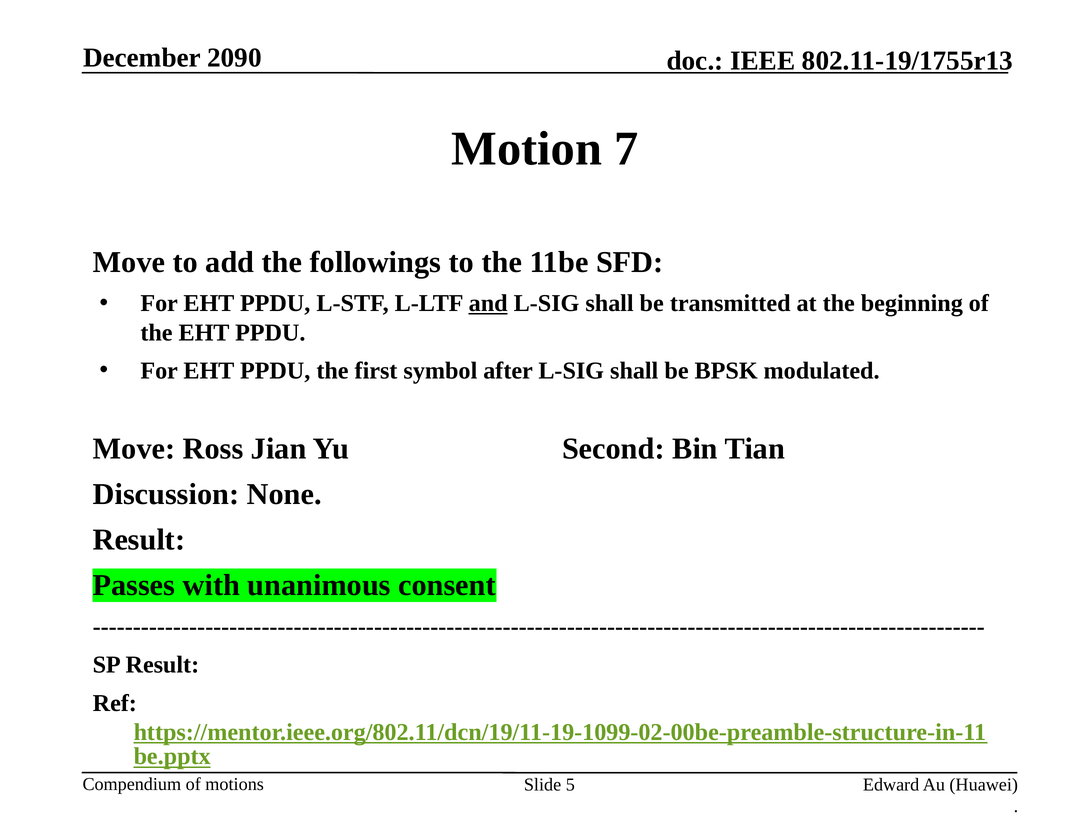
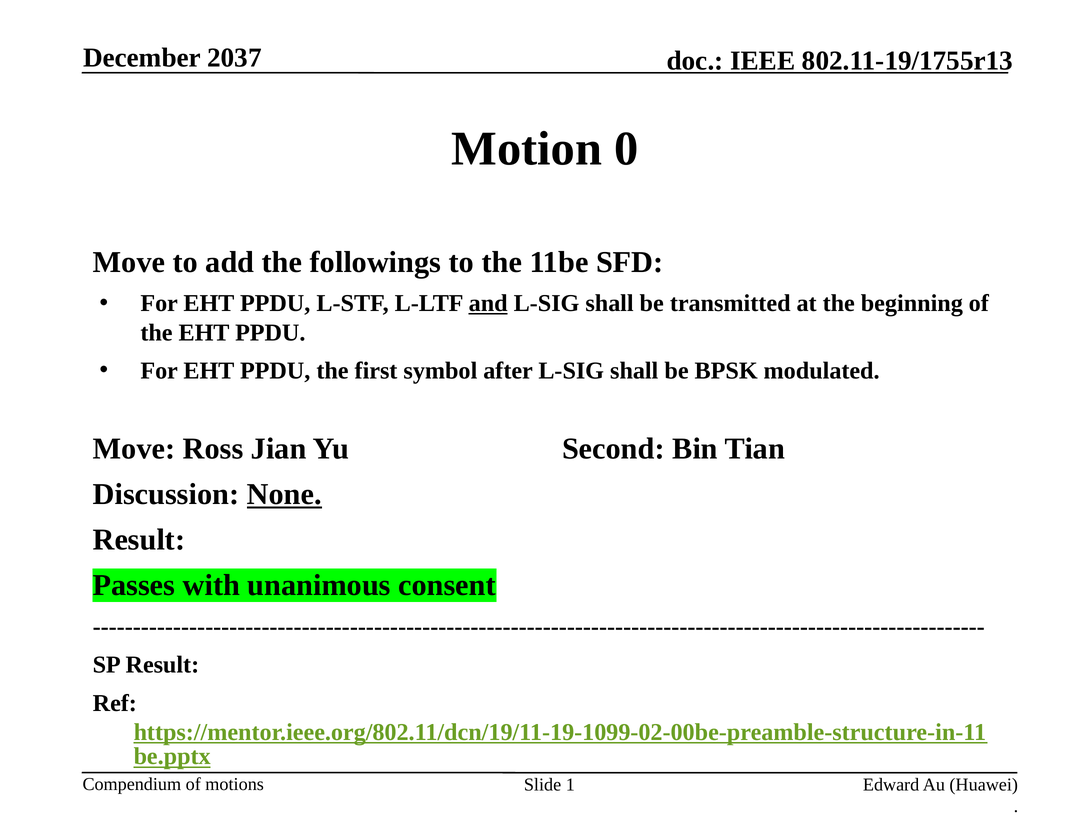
2090: 2090 -> 2037 (234, 58)
7: 7 -> 0 (626, 149)
None underline: none -> present (284, 494)
5: 5 -> 1 (570, 784)
